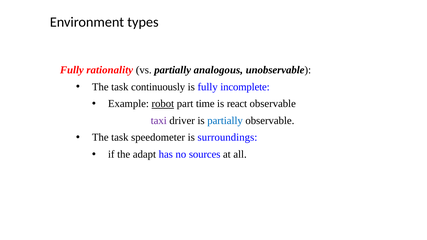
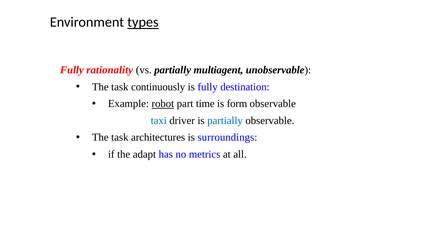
types underline: none -> present (143, 22)
analogous: analogous -> multiagent (218, 70)
incomplete: incomplete -> destination (245, 87)
react: react -> form (237, 104)
taxi colour: purple -> blue (159, 121)
speedometer: speedometer -> architectures (158, 138)
sources: sources -> metrics (205, 154)
